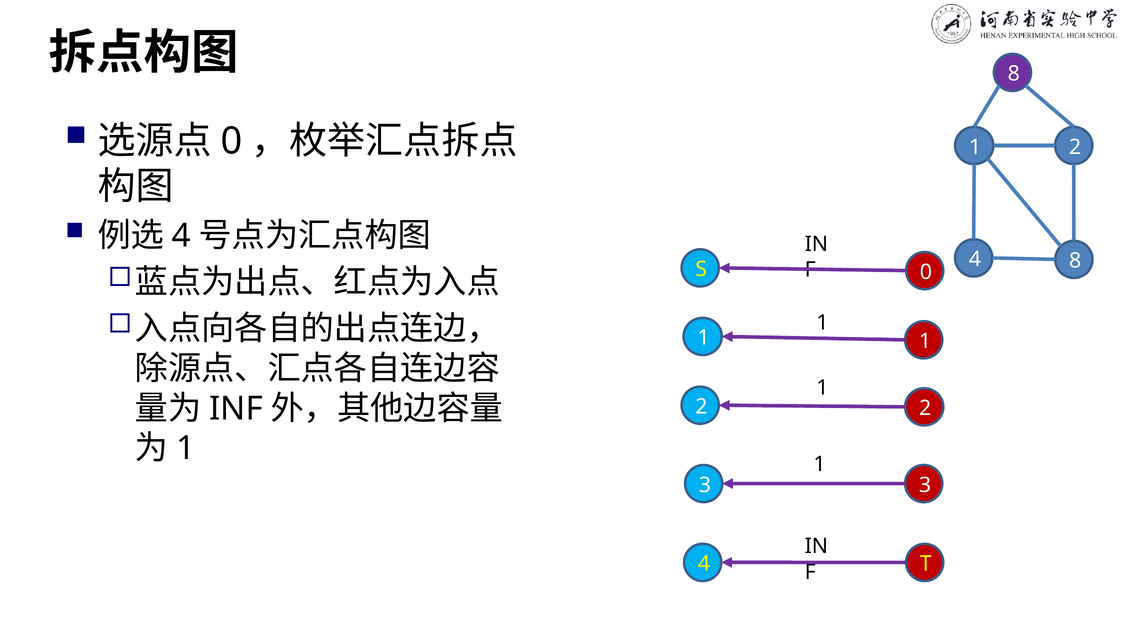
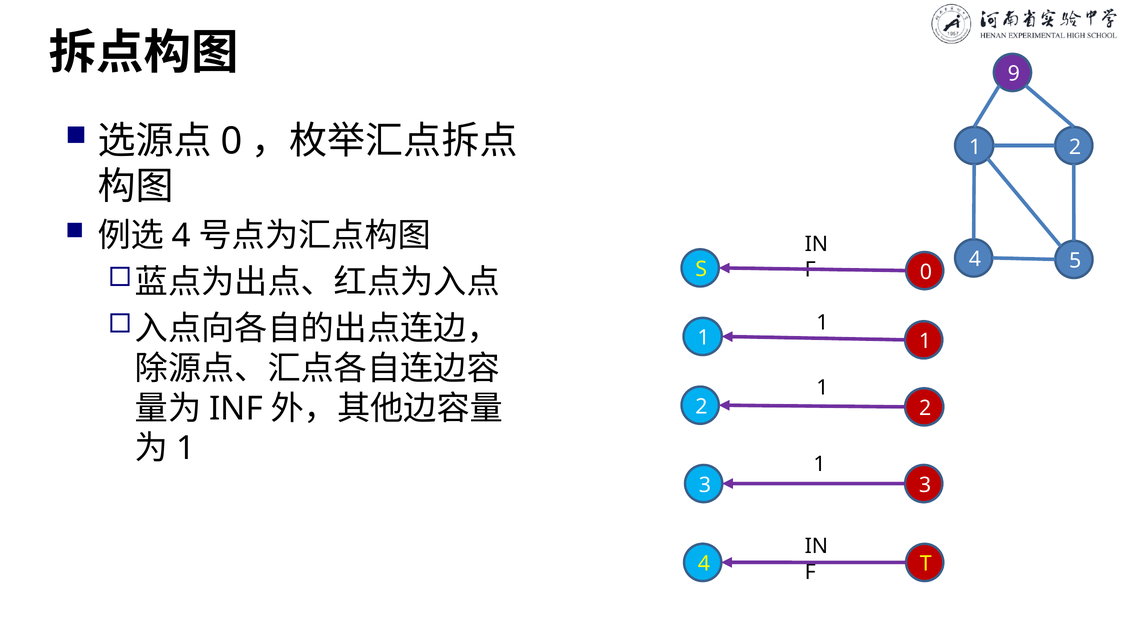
8: 8 -> 9 (1014, 74)
4 8: 8 -> 5 (1075, 261)
